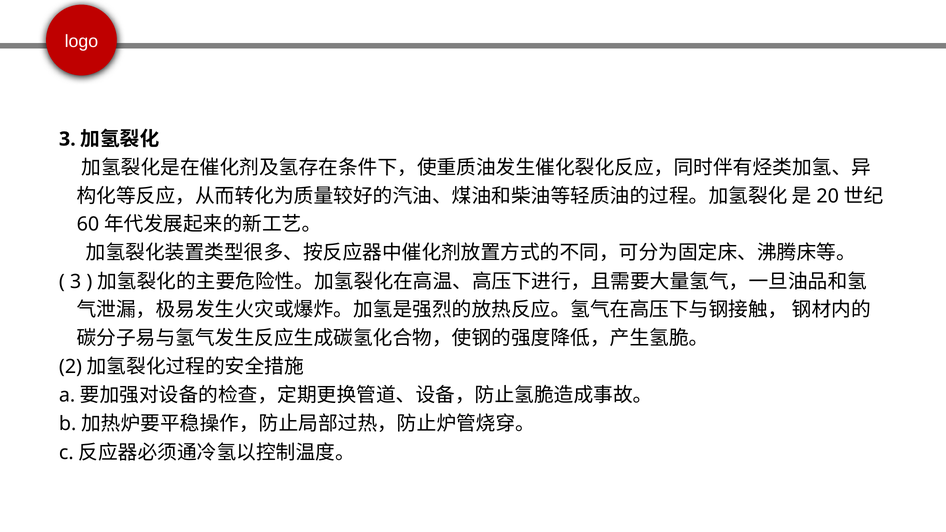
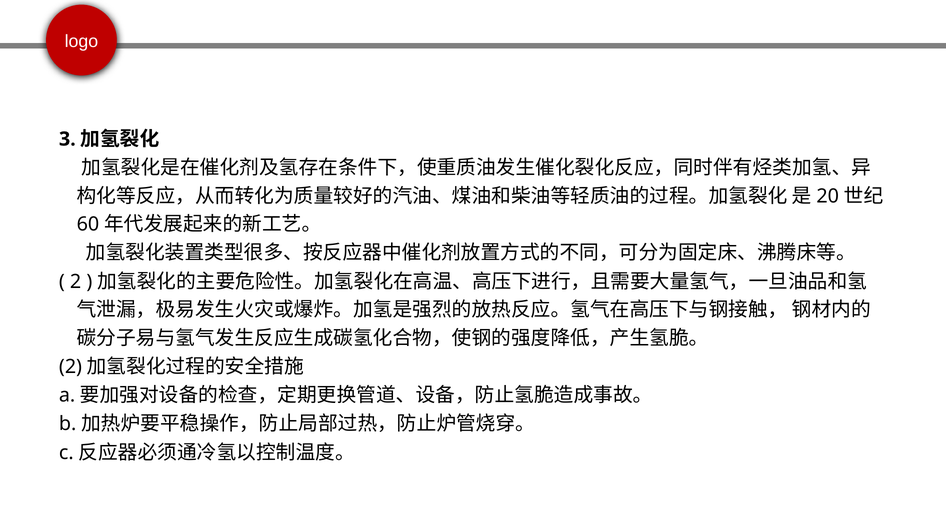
3: 3 -> 2 (76, 282)
